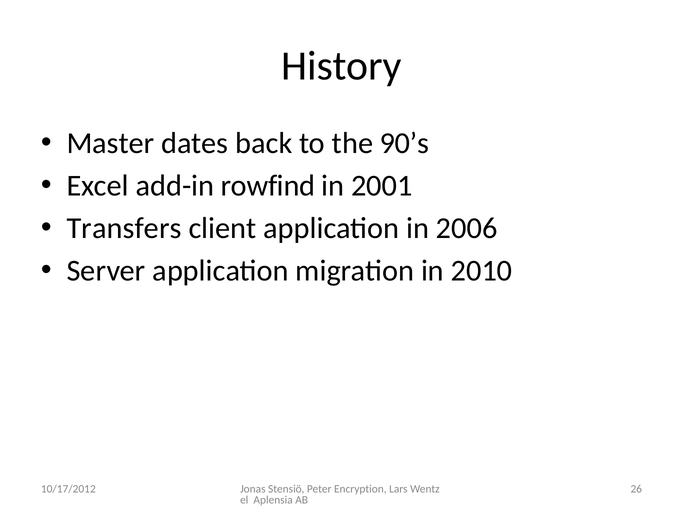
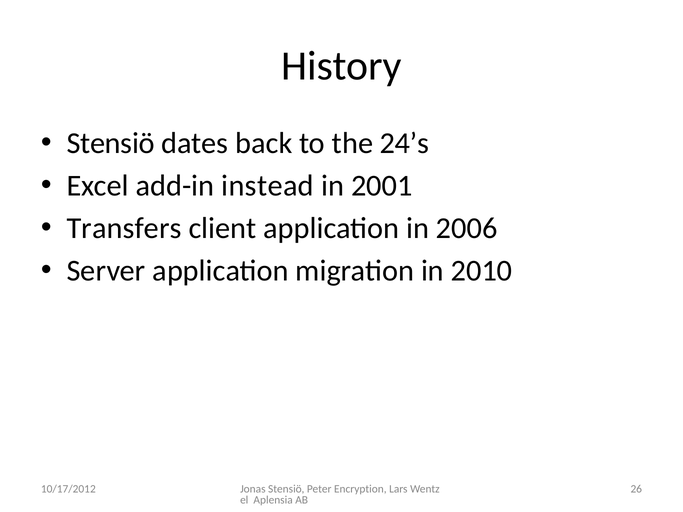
Master: Master -> Stensiö (111, 143)
90’s: 90’s -> 24’s (404, 143)
rowfind: rowfind -> instead (268, 186)
